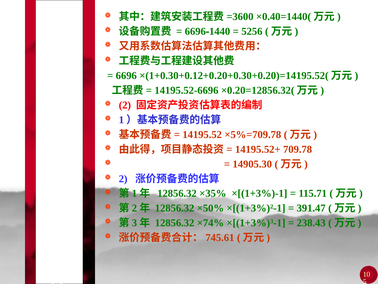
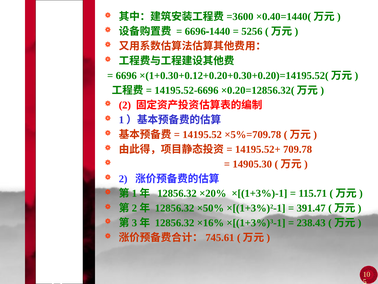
×35%: ×35% -> ×20% (213, 193)
×74%: ×74% -> ×16% (210, 223)
